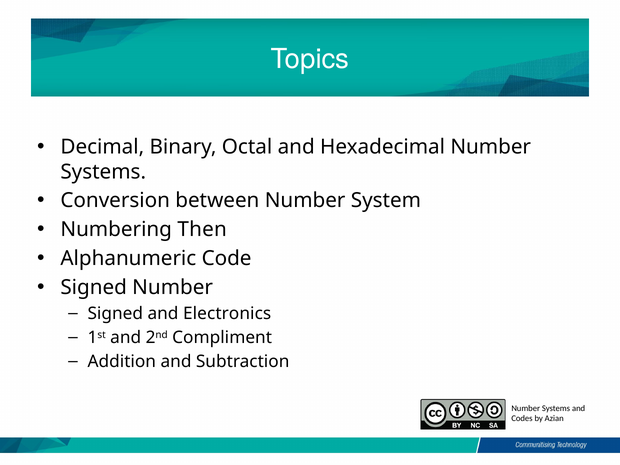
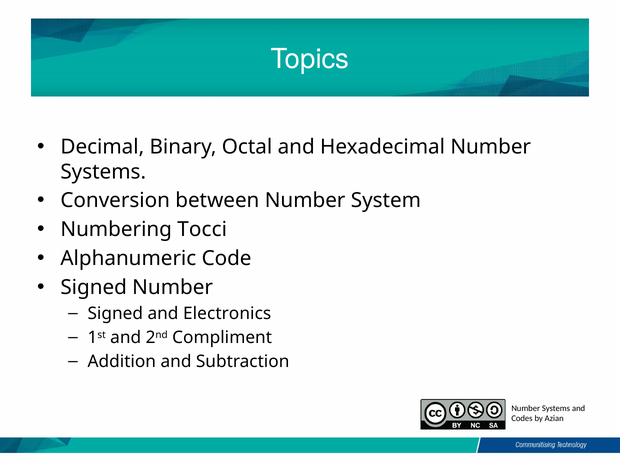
Then: Then -> Tocci (202, 230)
